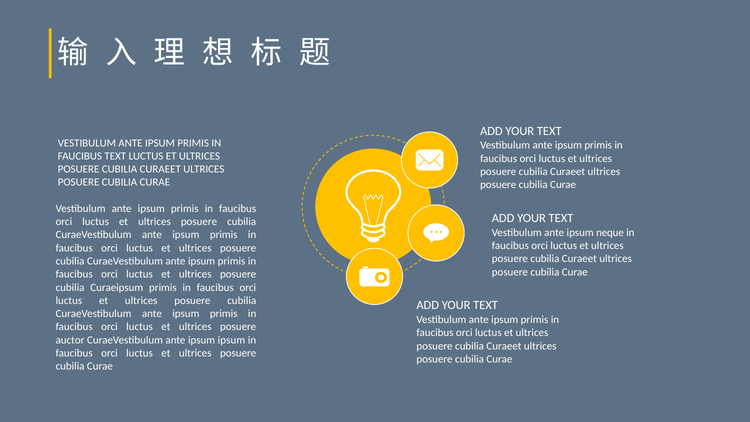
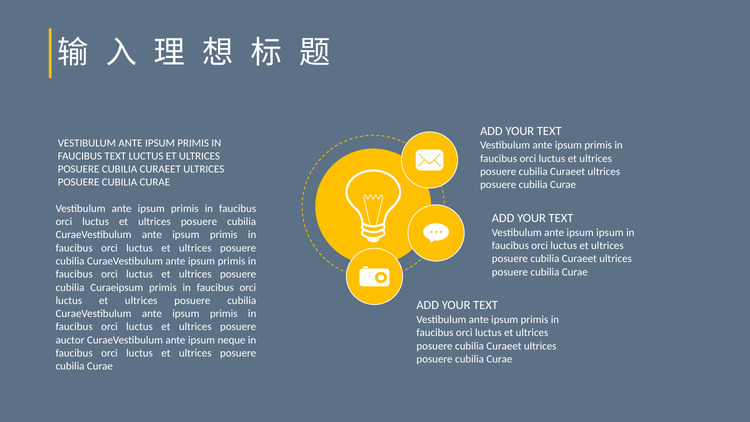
ipsum neque: neque -> ipsum (610, 232)
ipsum ipsum: ipsum -> neque (232, 340)
